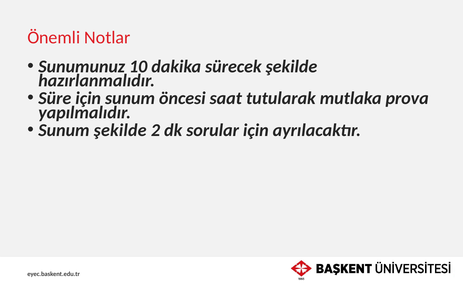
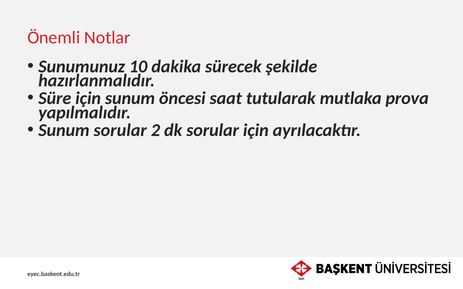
Sunum şekilde: şekilde -> sorular (120, 130)
